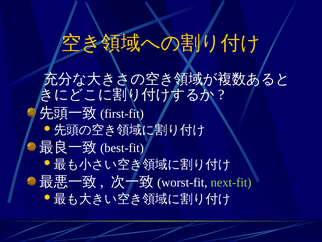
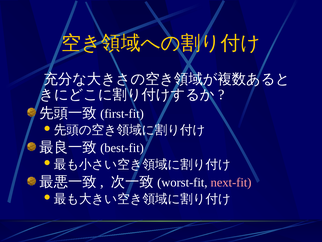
next-fit colour: light green -> pink (231, 182)
